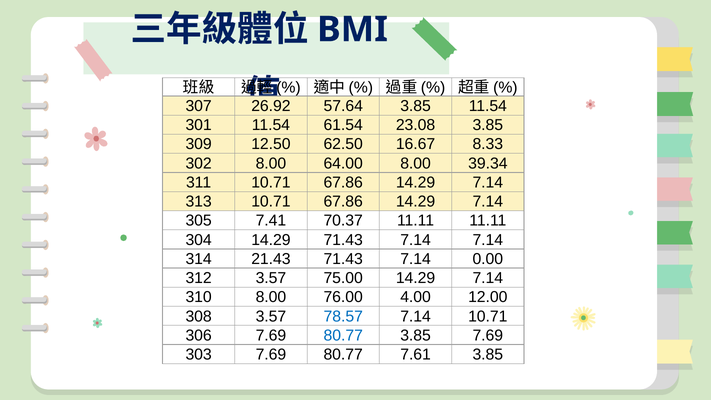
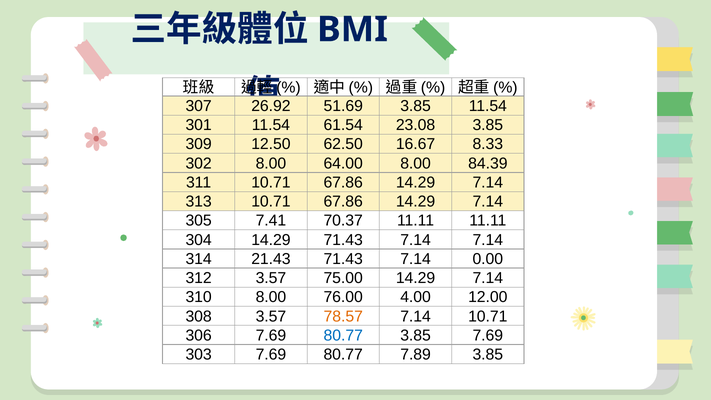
57.64: 57.64 -> 51.69 (343, 106)
39.34: 39.34 -> 84.39 (488, 163)
78.57 colour: blue -> orange (343, 316)
7.61: 7.61 -> 7.89 (416, 355)
